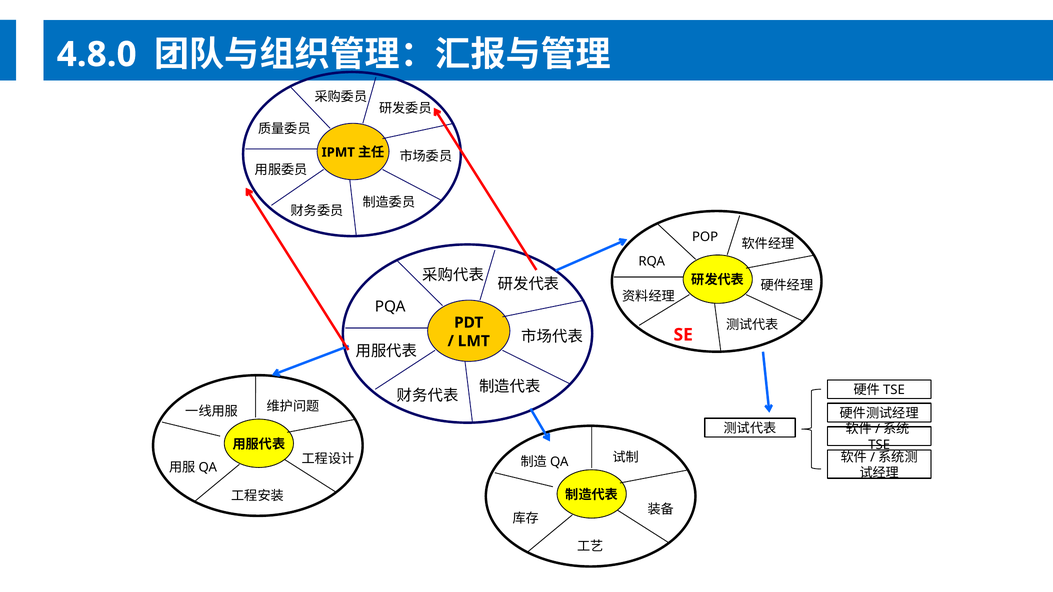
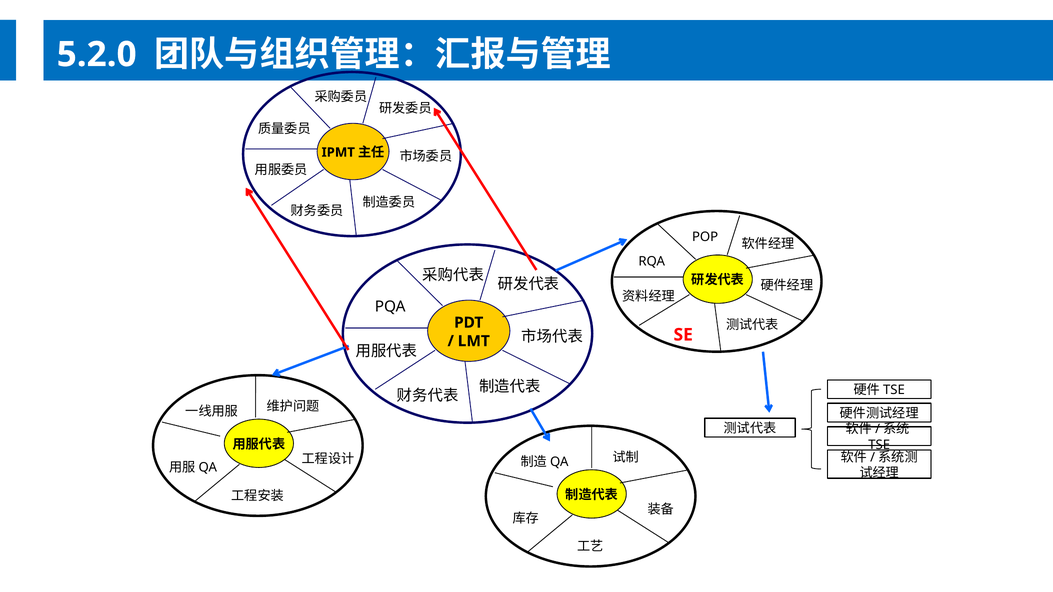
4.8.0: 4.8.0 -> 5.2.0 (97, 55)
